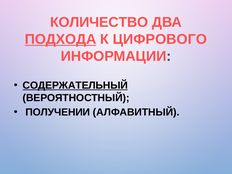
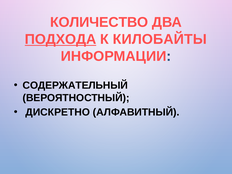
ЦИФРОВОГО: ЦИФРОВОГО -> КИЛОБАЙТЫ (160, 39)
СОДЕРЖАТЕЛЬНЫЙ underline: present -> none (75, 85)
ПОЛУЧЕНИИ: ПОЛУЧЕНИИ -> ДИСКРЕТНО (58, 112)
